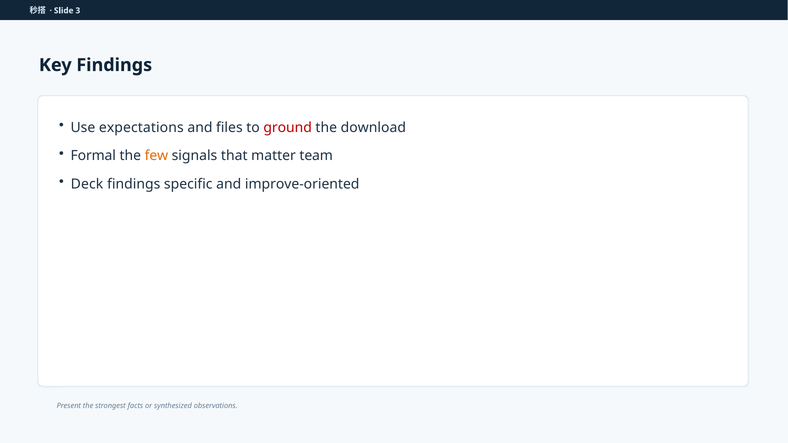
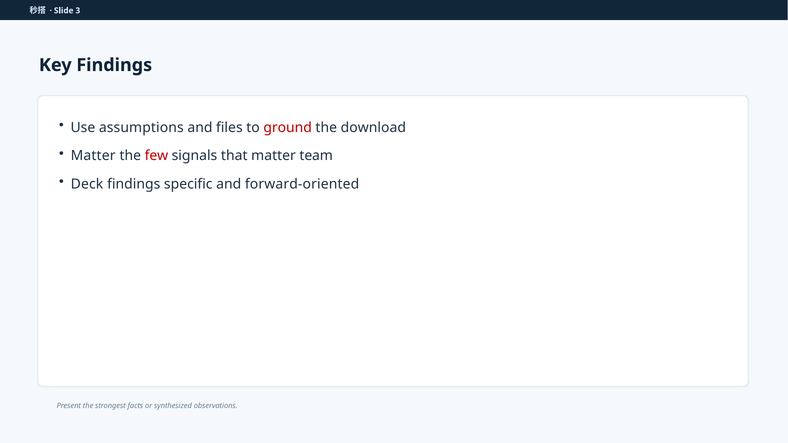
expectations: expectations -> assumptions (141, 128)
Formal: Formal -> Matter (93, 156)
few colour: orange -> red (156, 156)
improve-oriented: improve-oriented -> forward-oriented (302, 184)
